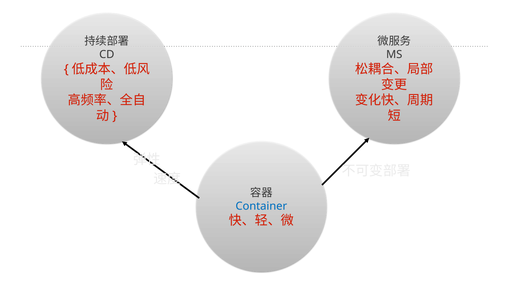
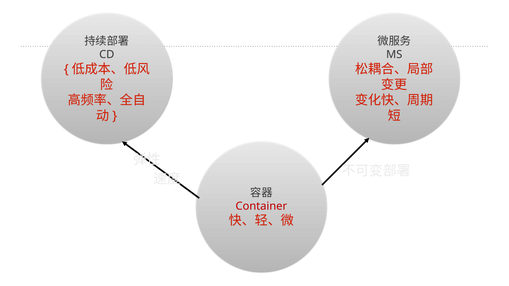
Container colour: blue -> red (261, 206)
